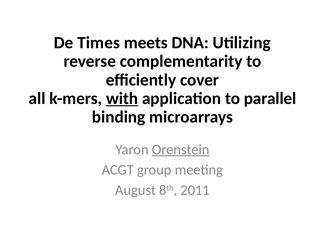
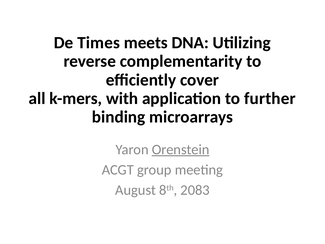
with underline: present -> none (122, 98)
parallel: parallel -> further (270, 98)
2011: 2011 -> 2083 (195, 190)
